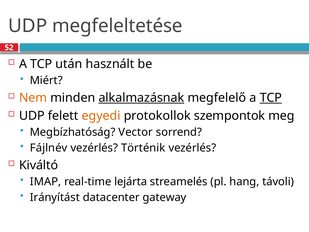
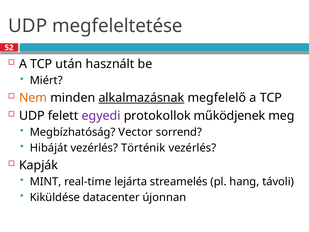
TCP underline: present -> none (271, 98)
egyedi colour: orange -> purple (101, 116)
szempontok: szempontok -> működjenek (230, 116)
Fájlnév: Fájlnév -> Hibáját (49, 148)
Kiváltó: Kiváltó -> Kapják (39, 165)
IMAP: IMAP -> MINT (46, 181)
Irányítást: Irányítást -> Kiküldése (55, 197)
gateway: gateway -> újonnan (164, 197)
